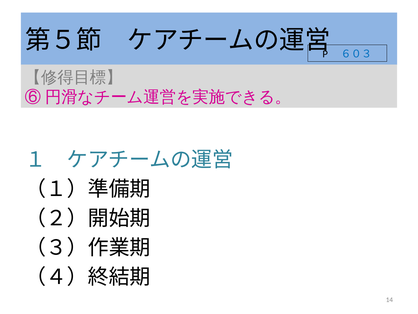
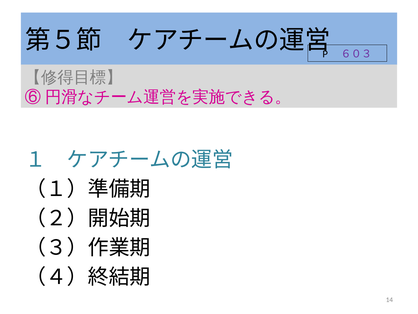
６０３ colour: blue -> purple (356, 54)
